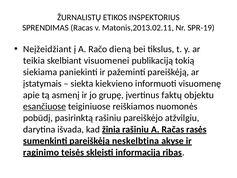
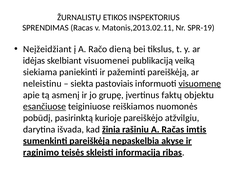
teikia: teikia -> idėjas (34, 61)
tokią: tokią -> veiką (185, 61)
įstatymais: įstatymais -> neleistinu (42, 83)
kiekvieno: kiekvieno -> pastoviais (114, 83)
visuomenę underline: none -> present (200, 83)
pasirinktą rašiniu: rašiniu -> kurioje (108, 118)
rasės: rasės -> imtis (196, 129)
neskelbtina: neskelbtina -> nepaskelbia (136, 141)
